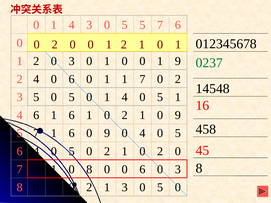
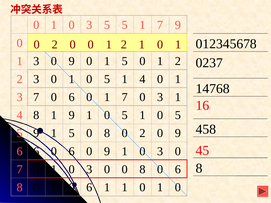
4: 4 -> 0 (72, 25)
0: 0 -> 5 (107, 25)
5: 5 -> 1 (142, 25)
7 6: 6 -> 9 (178, 25)
2: 2 -> 3 (36, 61)
3: 3 -> 9 (72, 61)
0: 0 -> 5 (125, 61)
9: 9 -> 2 (178, 61)
0237 colour: green -> black (209, 63)
2 4: 4 -> 3 (36, 79)
6: 6 -> 1 (72, 79)
1: 1 -> 5 (107, 79)
7: 7 -> 4 (142, 79)
2: 2 -> 1 (178, 79)
14548: 14548 -> 14768 (213, 89)
3 5: 5 -> 7 (36, 97)
5: 5 -> 6 (72, 97)
4: 4 -> 7 (125, 97)
5: 5 -> 3 (160, 97)
4 6: 6 -> 8 (36, 115)
6: 6 -> 9 (72, 115)
2: 2 -> 5 (125, 115)
9: 9 -> 5 (178, 115)
7: 7 -> 9 (36, 133)
6: 6 -> 5 (72, 133)
9: 9 -> 8 (107, 133)
4: 4 -> 2 (142, 133)
5: 5 -> 9 (178, 133)
6 4: 4 -> 6 (36, 151)
5: 5 -> 6 (72, 151)
2: 2 -> 9 (107, 151)
2: 2 -> 3 (160, 151)
8: 8 -> 3 (89, 170)
0 0 6: 6 -> 8 (142, 170)
3: 3 -> 6 (178, 170)
2: 2 -> 6 (89, 188)
1 3: 3 -> 1 (125, 188)
5: 5 -> 1 (160, 188)
